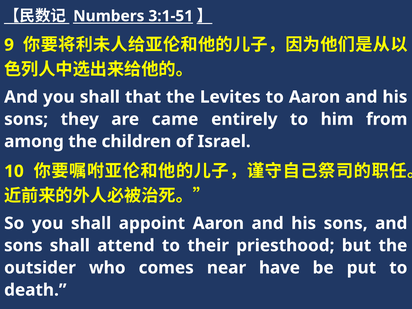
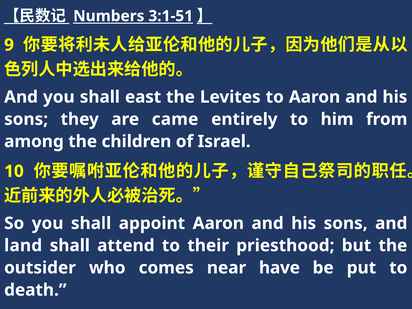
that: that -> east (143, 97)
sons: sons -> land (23, 246)
